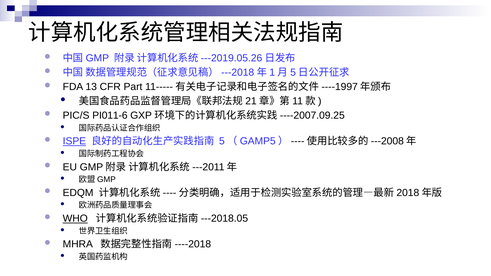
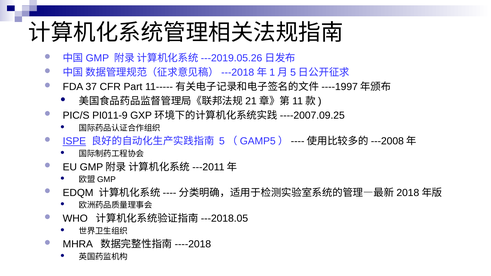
13: 13 -> 37 (91, 87)
PI011-6: PI011-6 -> PI011-9 (110, 116)
WHO underline: present -> none (75, 219)
